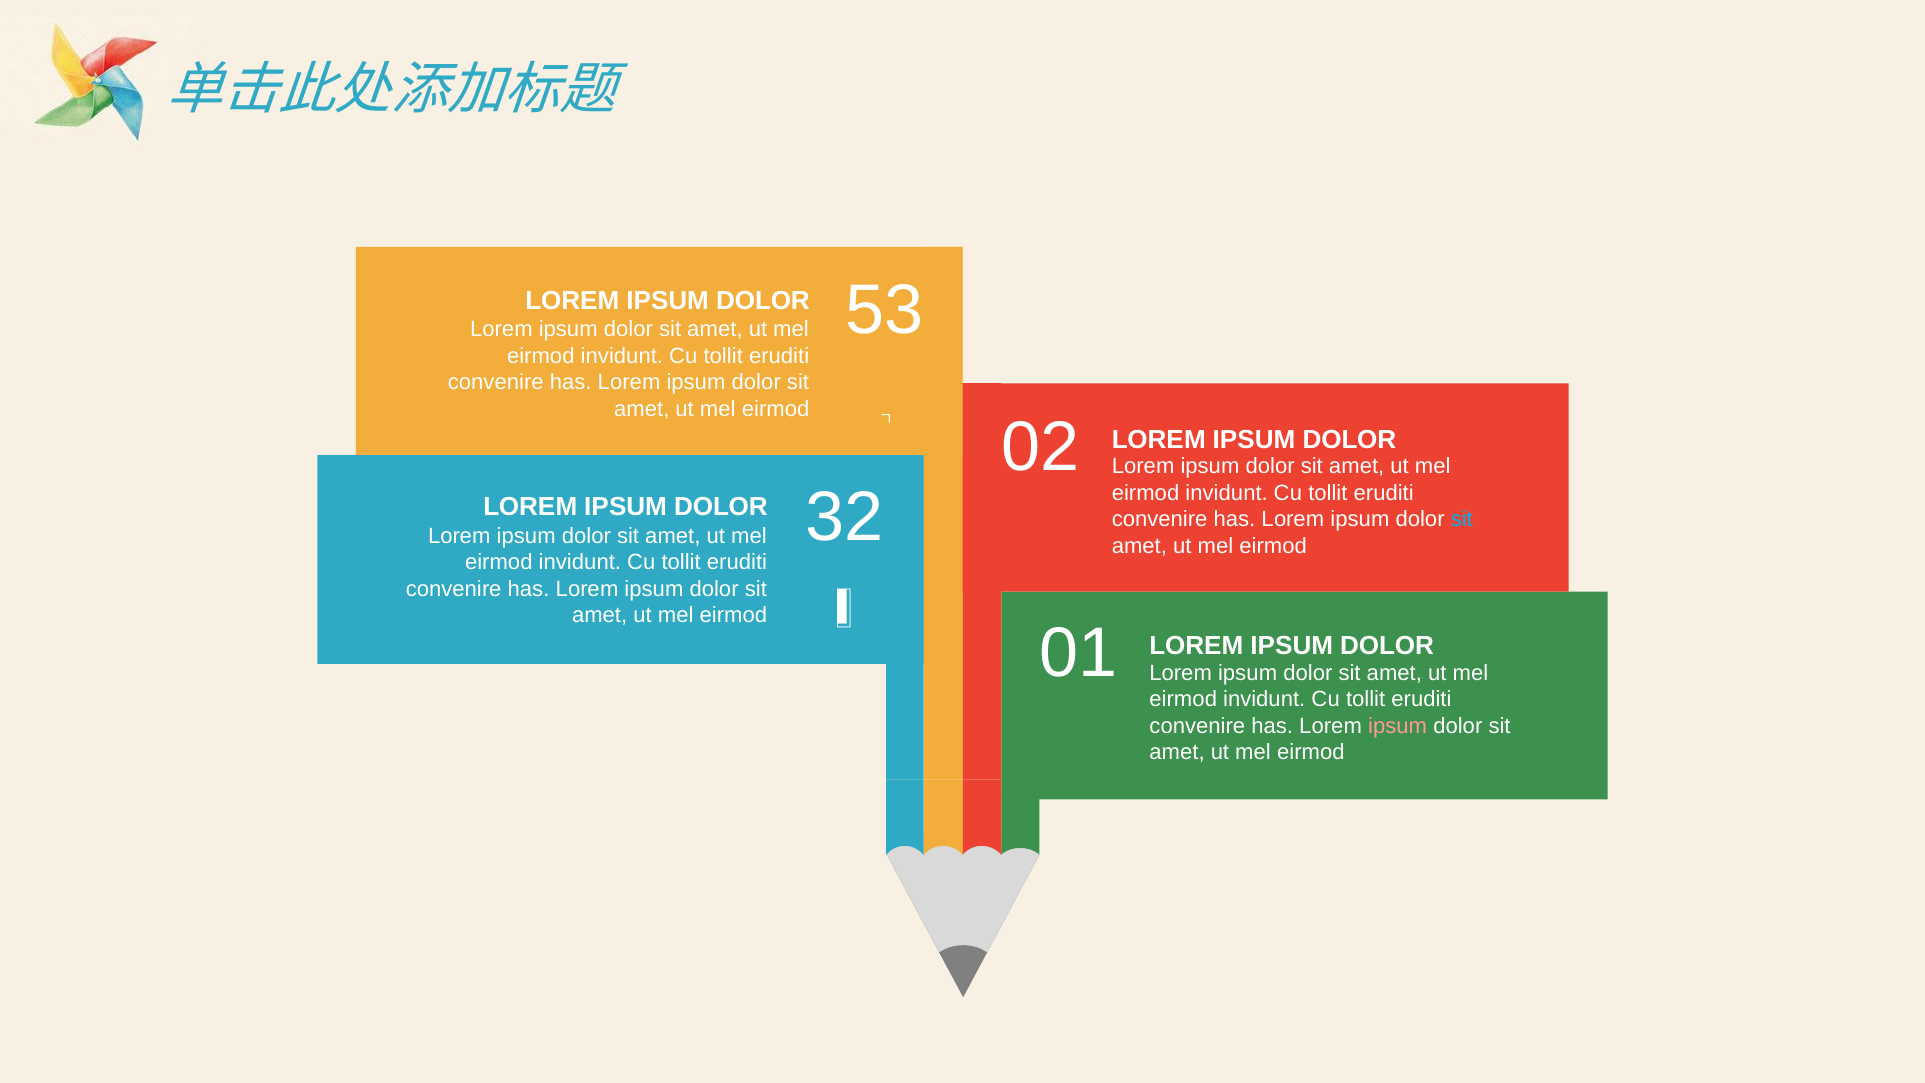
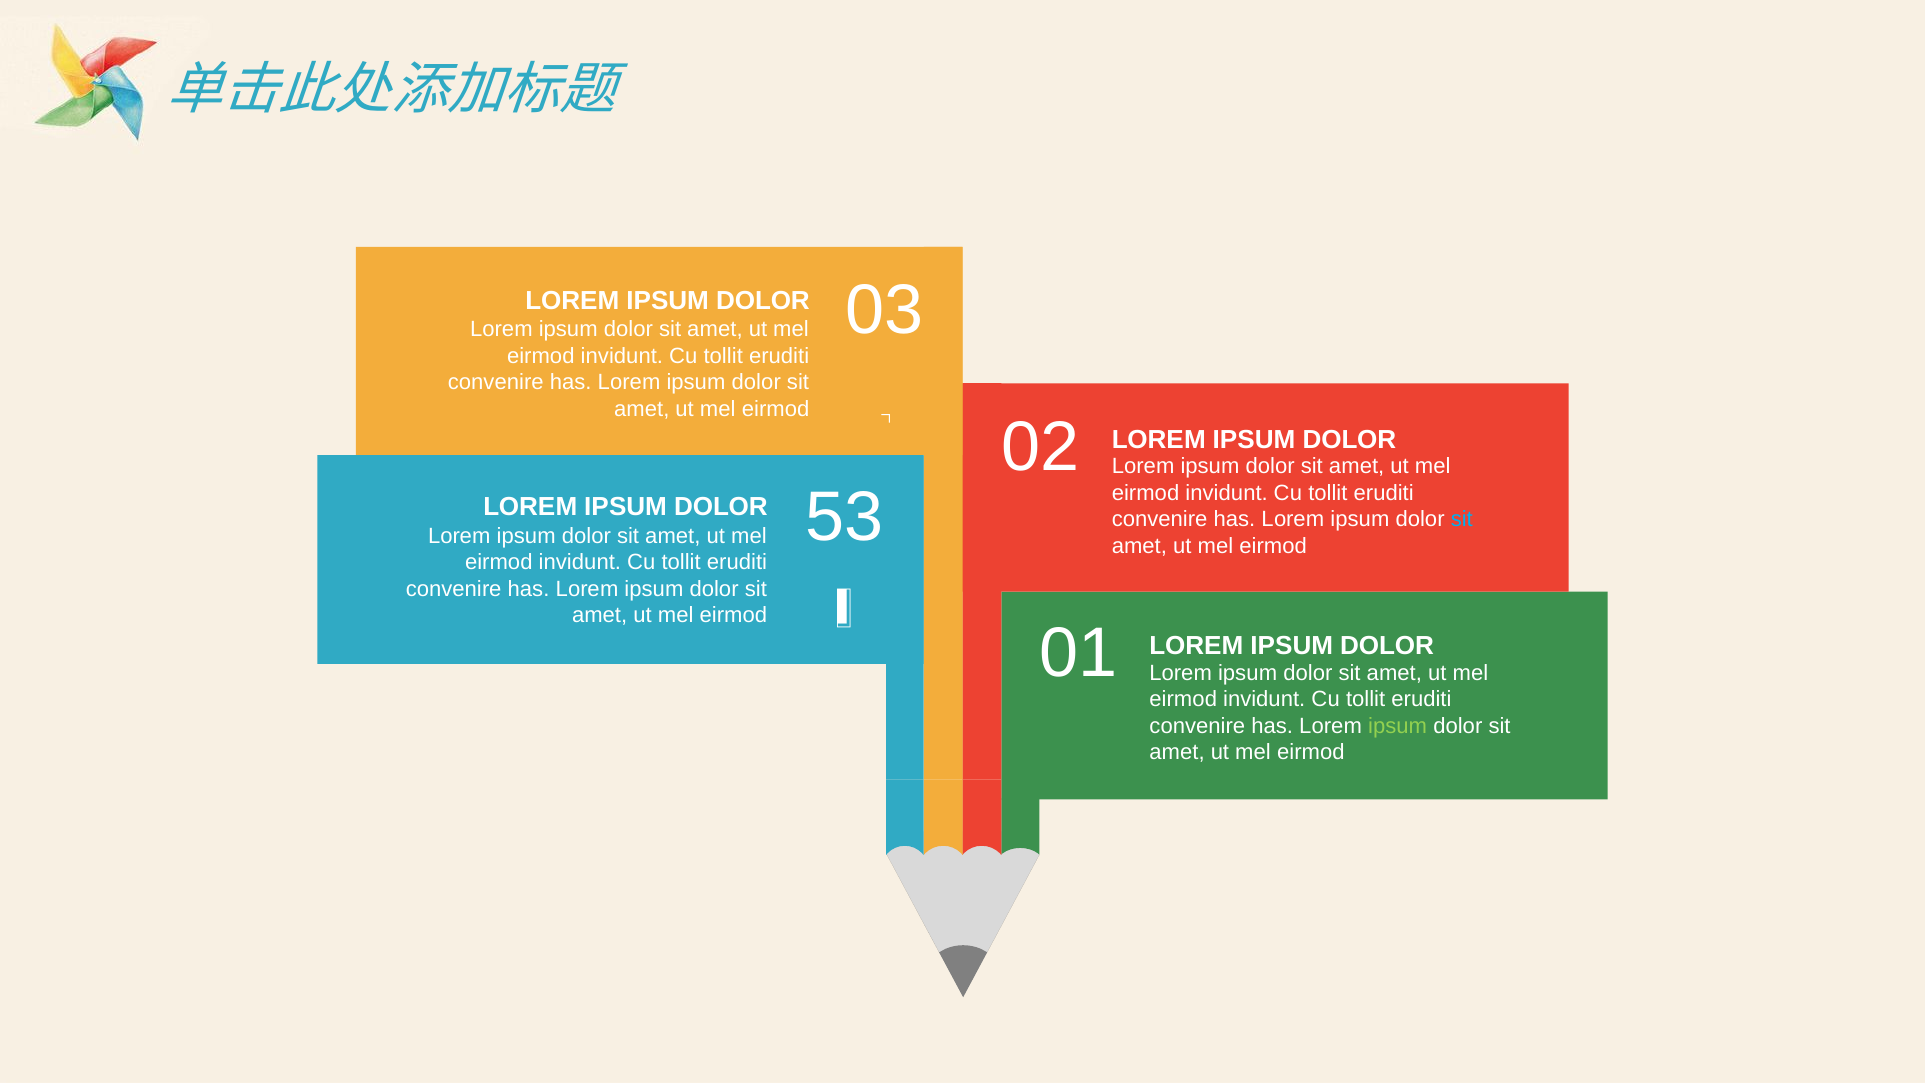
53: 53 -> 03 (885, 310)
32: 32 -> 53 (844, 517)
ipsum colour: pink -> light green (1398, 726)
